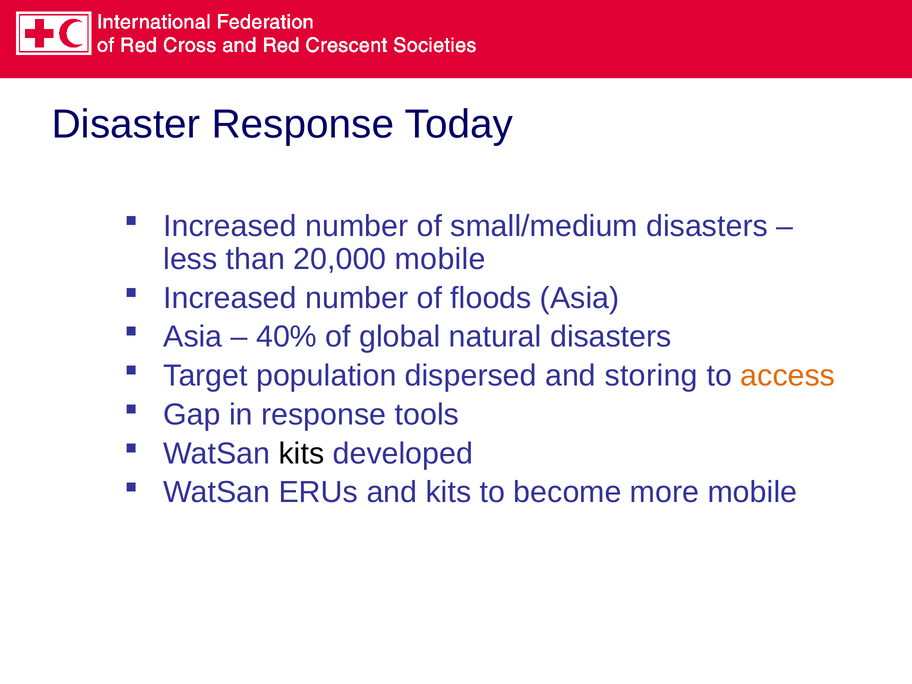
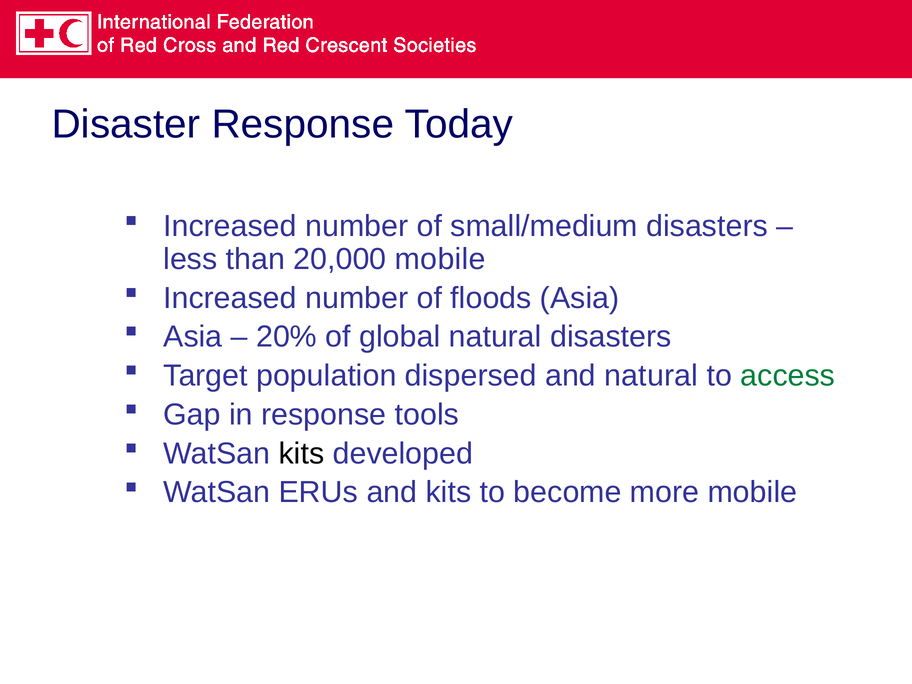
40%: 40% -> 20% (287, 337)
and storing: storing -> natural (651, 376)
access colour: orange -> green (788, 376)
